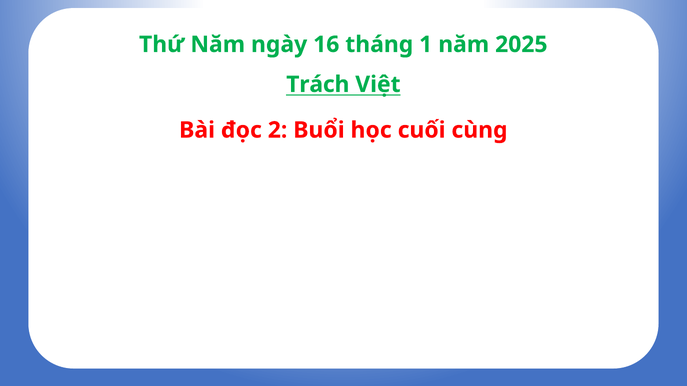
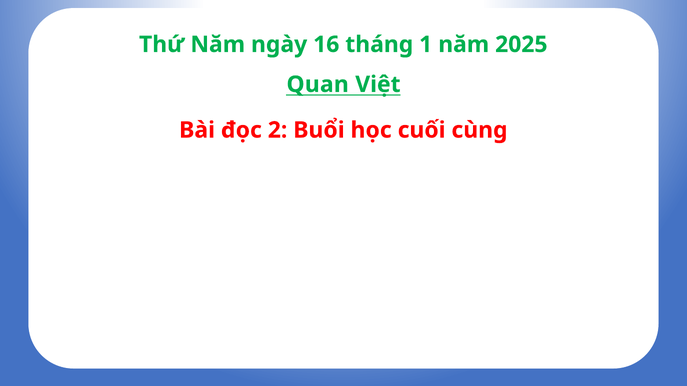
Trách: Trách -> Quan (318, 85)
